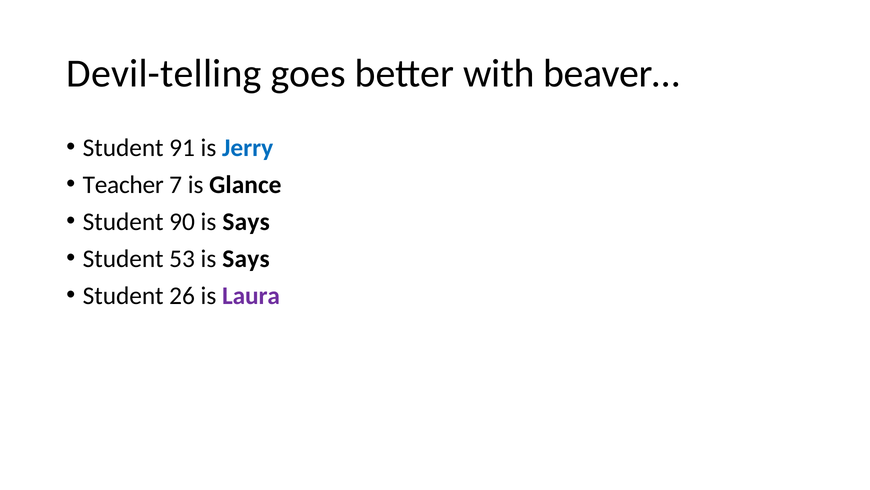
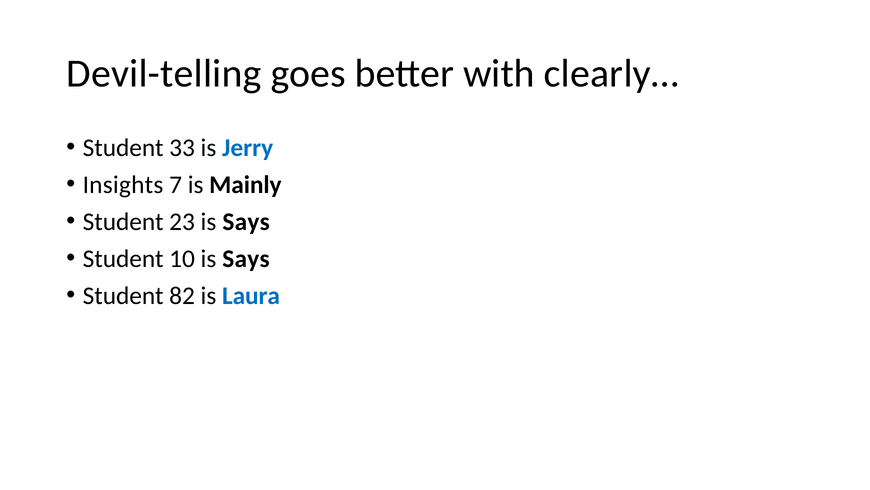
beaver…: beaver… -> clearly… (611, 73)
91: 91 -> 33 (182, 147)
Teacher: Teacher -> Insights (123, 184)
Glance: Glance -> Mainly (245, 184)
90: 90 -> 23 (182, 221)
53: 53 -> 10 (182, 258)
26: 26 -> 82 (182, 295)
Laura colour: purple -> blue (251, 295)
